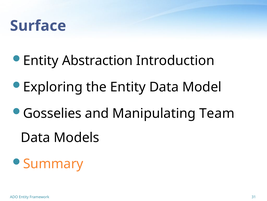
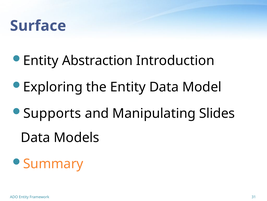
Gosselies: Gosselies -> Supports (52, 113)
Team: Team -> Slides (217, 113)
